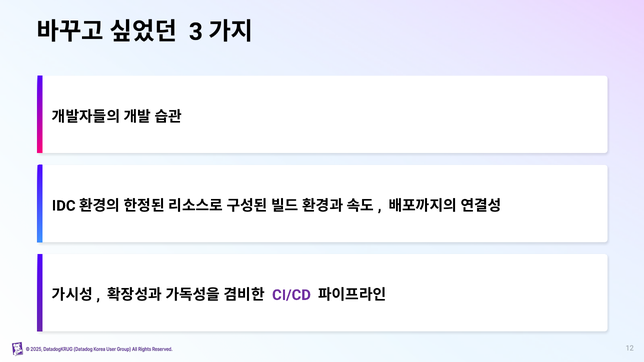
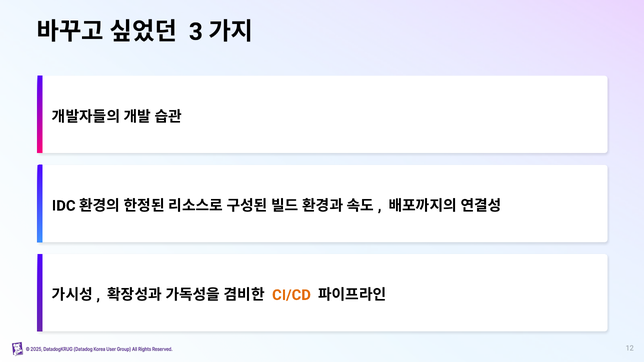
CI/CD colour: purple -> orange (291, 295)
